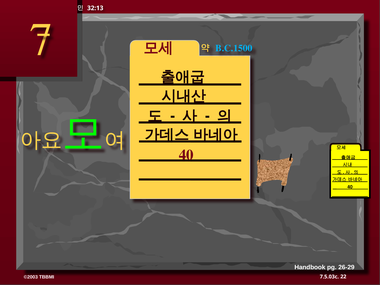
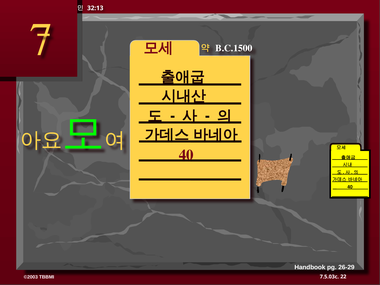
B.C.1500 colour: light blue -> white (234, 48)
